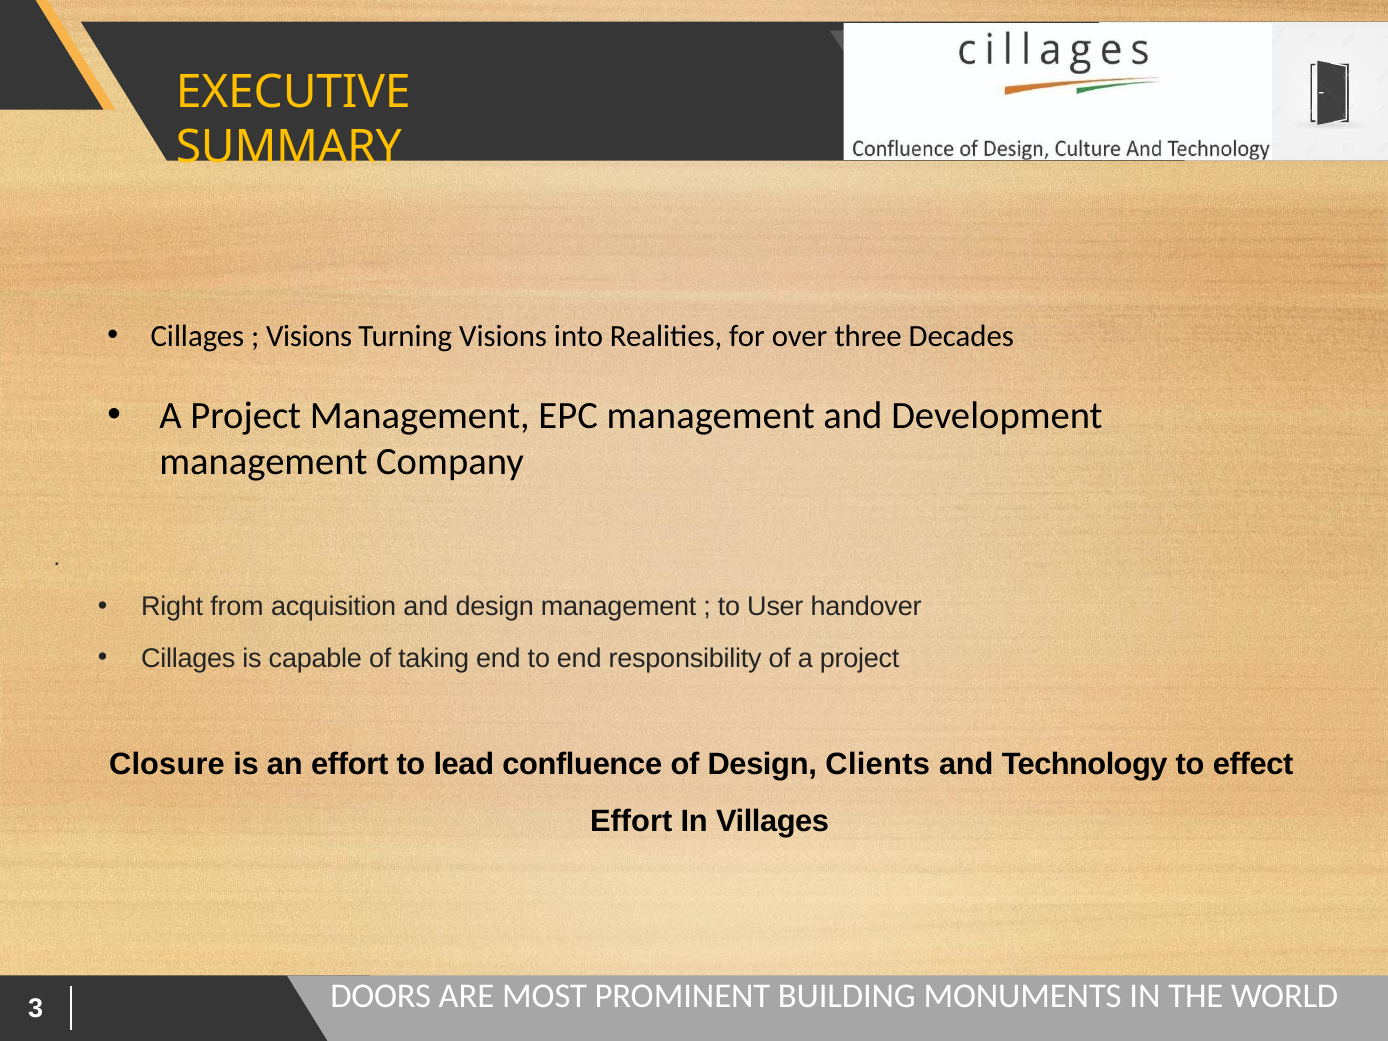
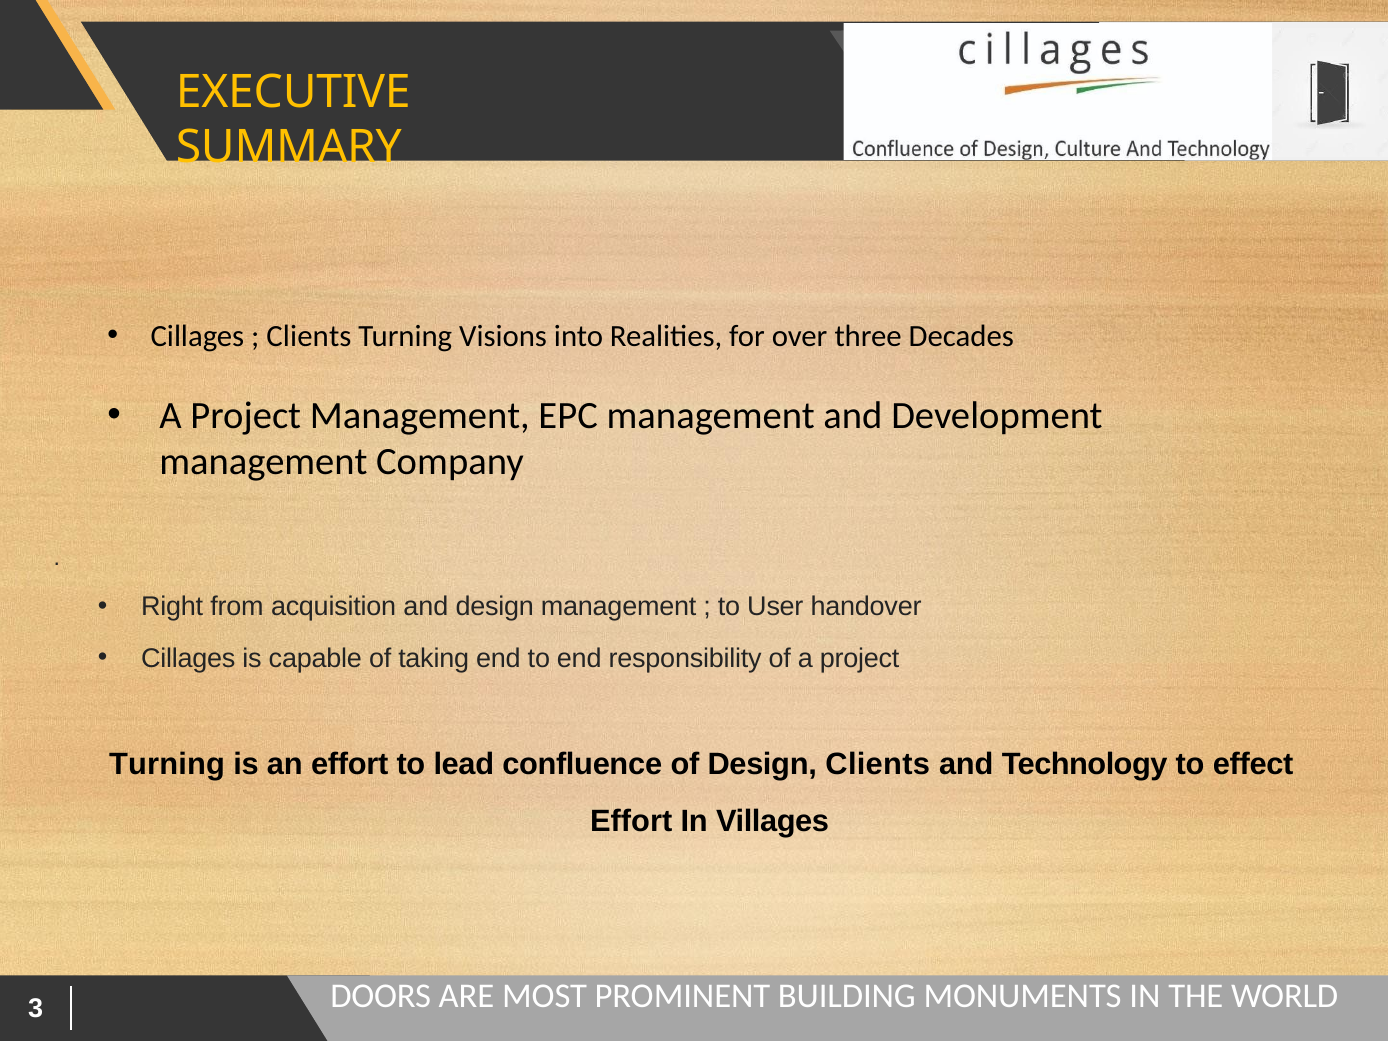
Visions: Visions -> Clients (309, 337)
Closure: Closure -> Turning (167, 764)
